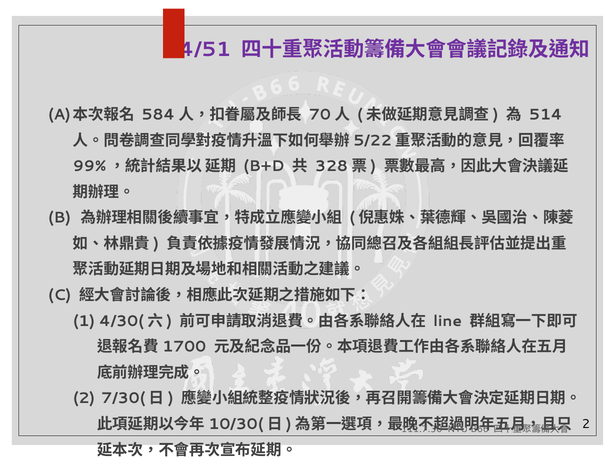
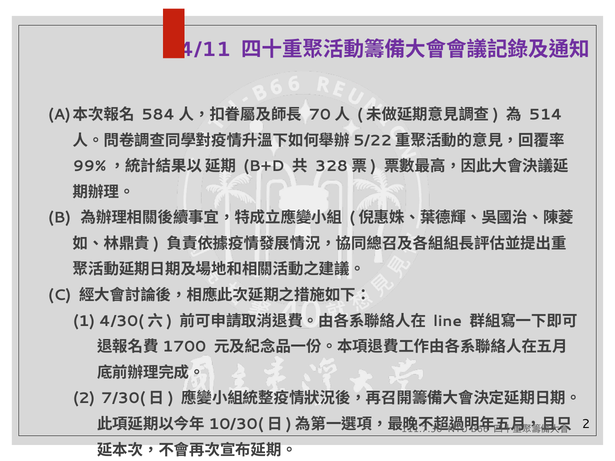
4/51: 4/51 -> 4/11 (205, 49)
